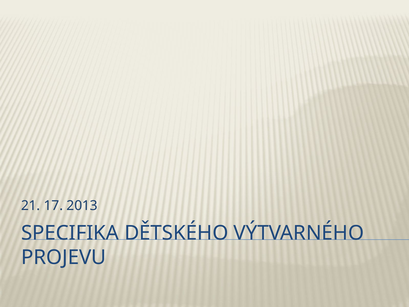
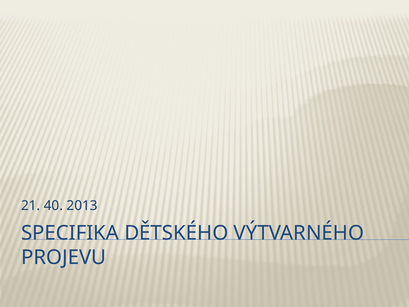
17: 17 -> 40 (53, 205)
